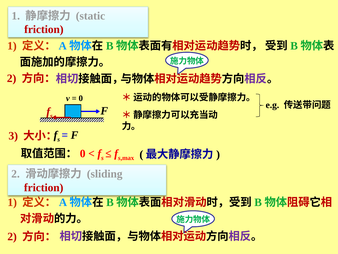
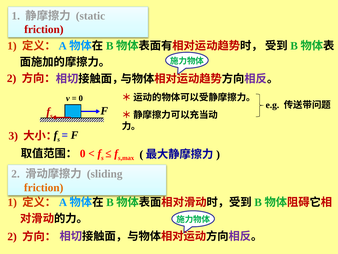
friction colour: red -> orange (44, 187)
